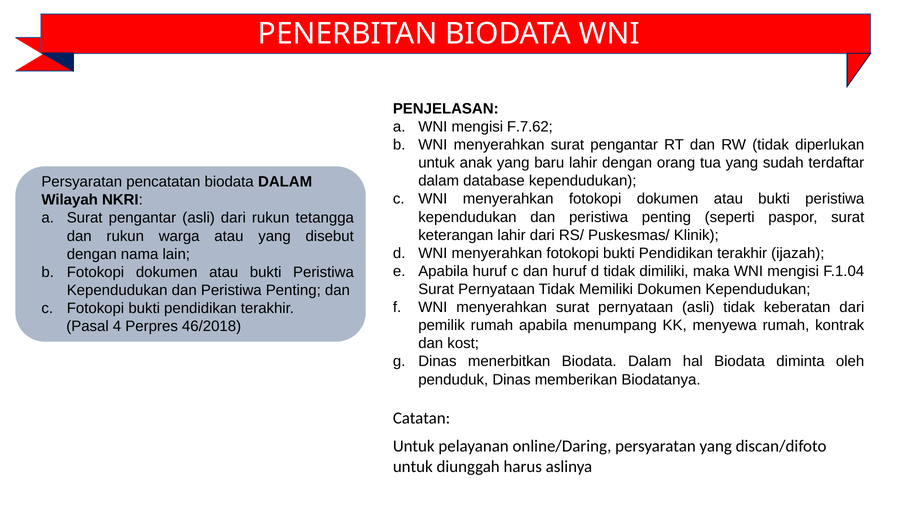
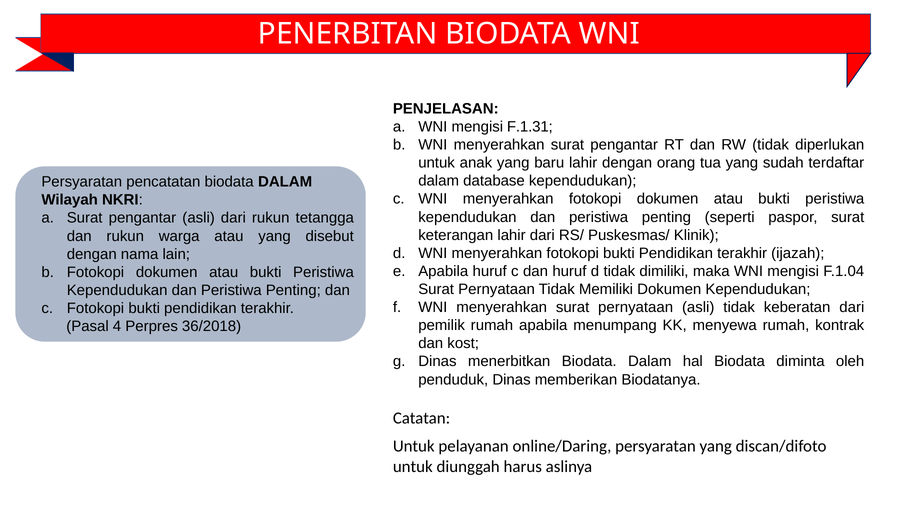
F.7.62: F.7.62 -> F.1.31 (530, 127)
46/2018: 46/2018 -> 36/2018 (212, 326)
